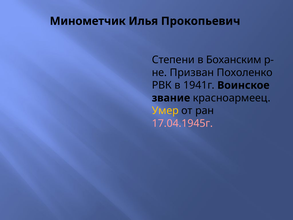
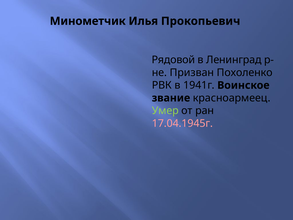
Степени: Степени -> Рядовой (173, 60)
Боханским: Боханским -> Ленинград (234, 60)
Умер colour: yellow -> light green (165, 111)
